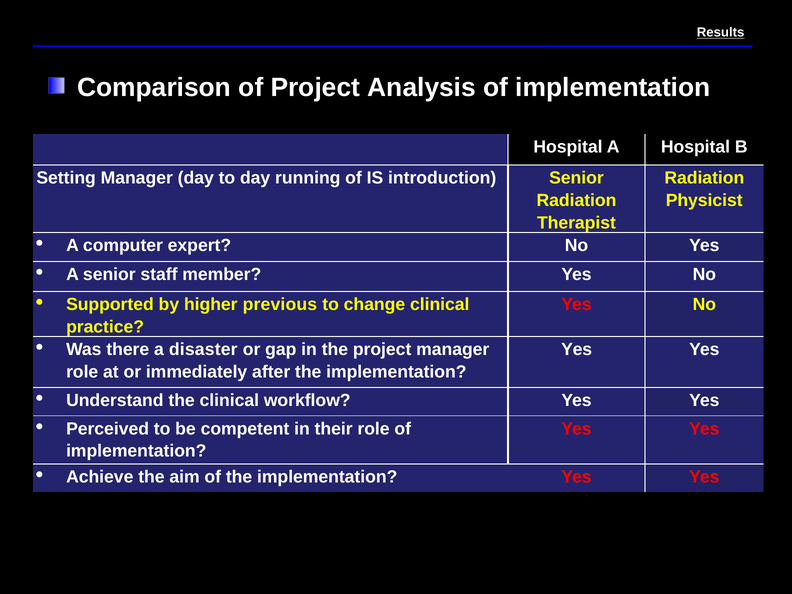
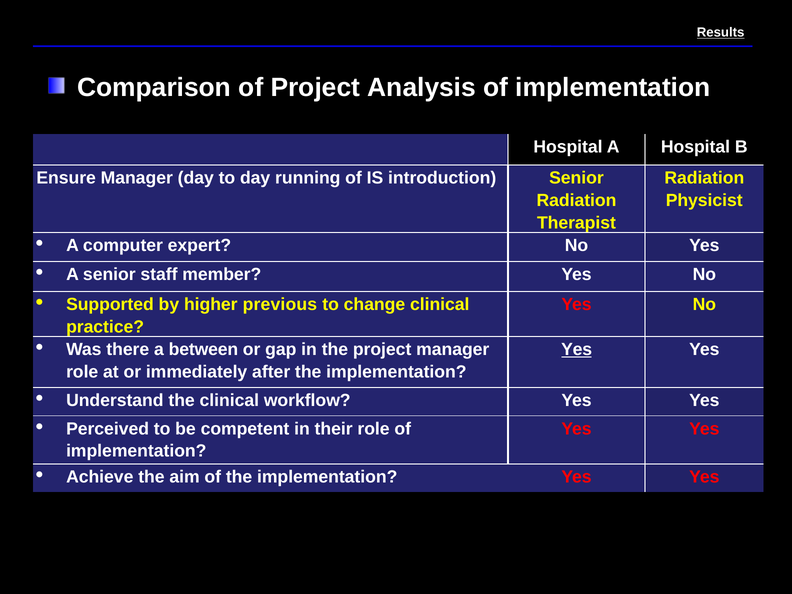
Setting: Setting -> Ensure (66, 178)
disaster: disaster -> between (203, 349)
Yes underline: none -> present (577, 349)
